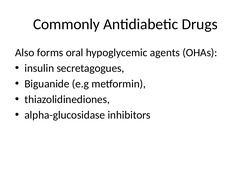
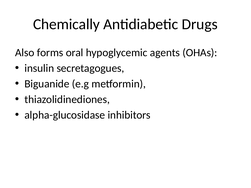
Commonly: Commonly -> Chemically (66, 24)
